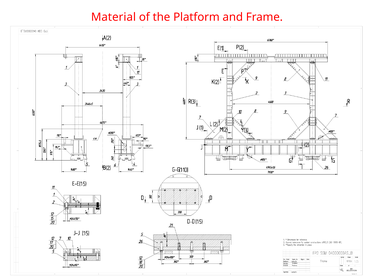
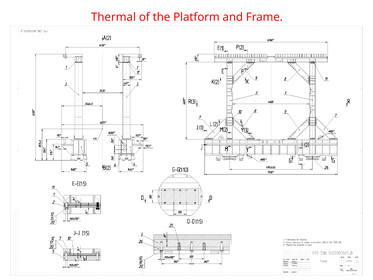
Material: Material -> Thermal (113, 17)
